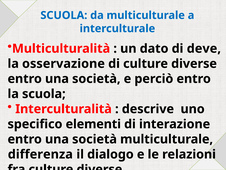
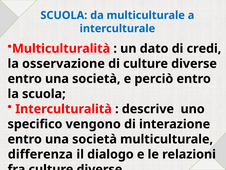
deve: deve -> credi (204, 48)
elementi: elementi -> vengono (93, 124)
